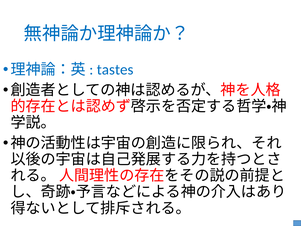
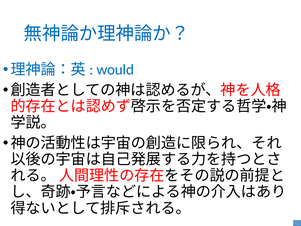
tastes: tastes -> would (115, 70)
